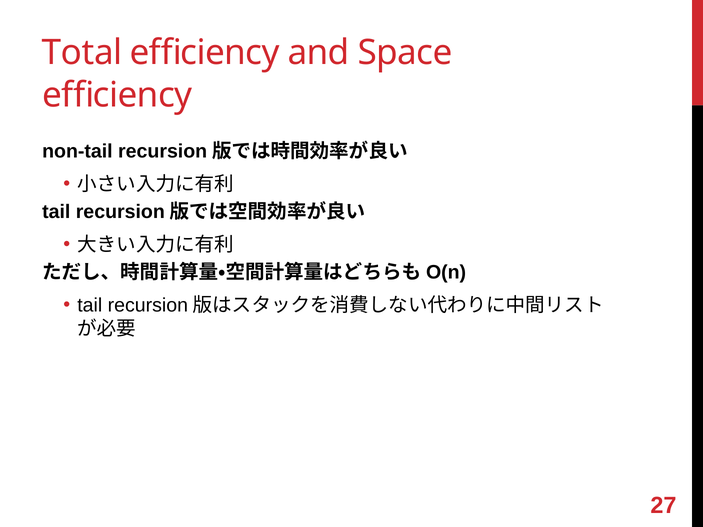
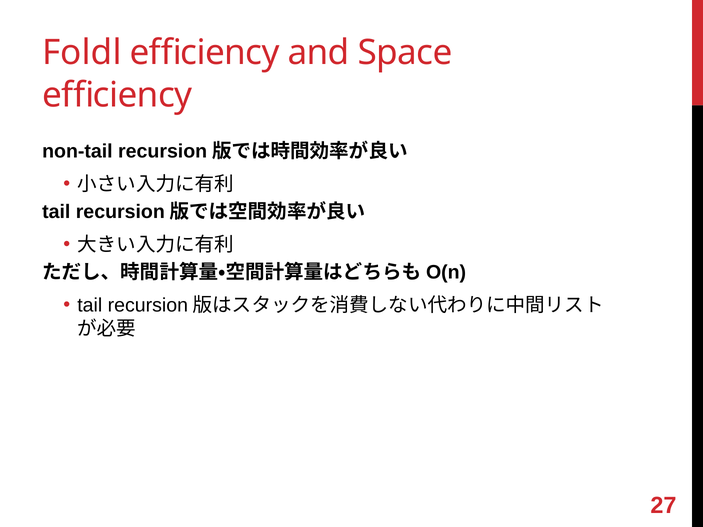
Total: Total -> Foldl (82, 53)
